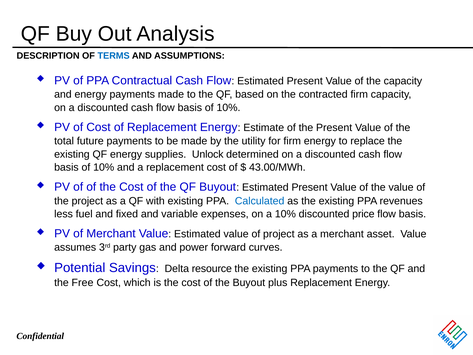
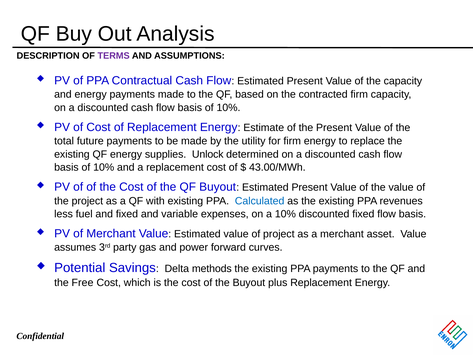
TERMS colour: blue -> purple (114, 56)
discounted price: price -> fixed (363, 214)
resource: resource -> methods (212, 269)
